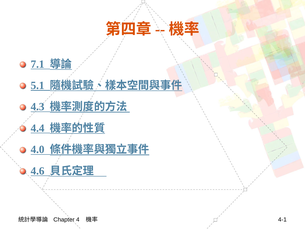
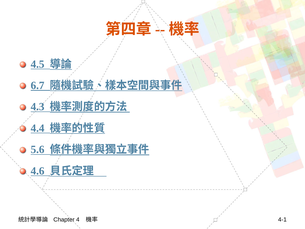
7.1: 7.1 -> 4.5 (38, 64)
5.1: 5.1 -> 6.7 (38, 85)
4.0: 4.0 -> 5.6 (38, 149)
